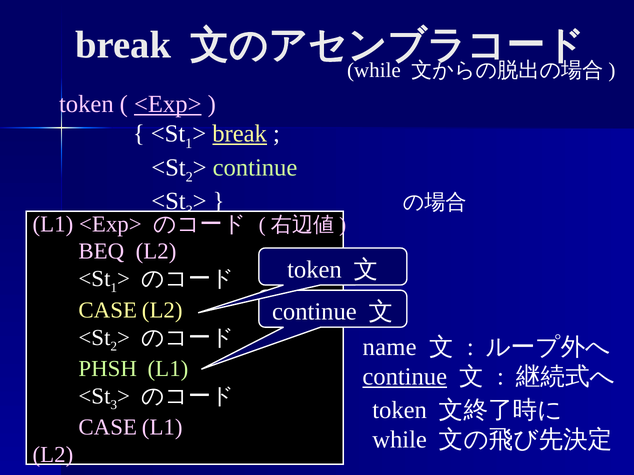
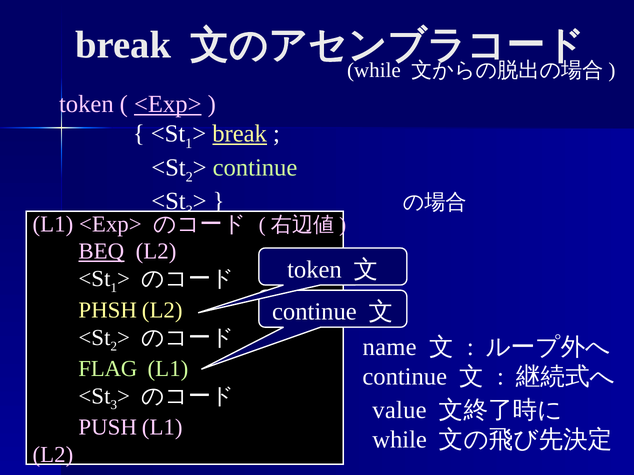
BEQ underline: none -> present (101, 252)
CASE: CASE -> PHSH (108, 310)
PHSH: PHSH -> FLAG (108, 369)
continue underline: present -> none (405, 377)
token: token -> value (399, 411)
CASE: CASE -> PUSH (108, 428)
